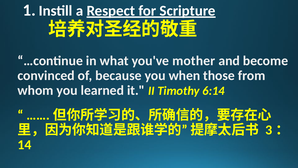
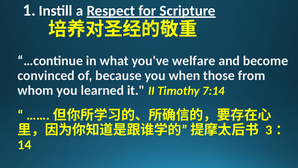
mother: mother -> welfare (194, 61)
6:14: 6:14 -> 7:14 (213, 91)
